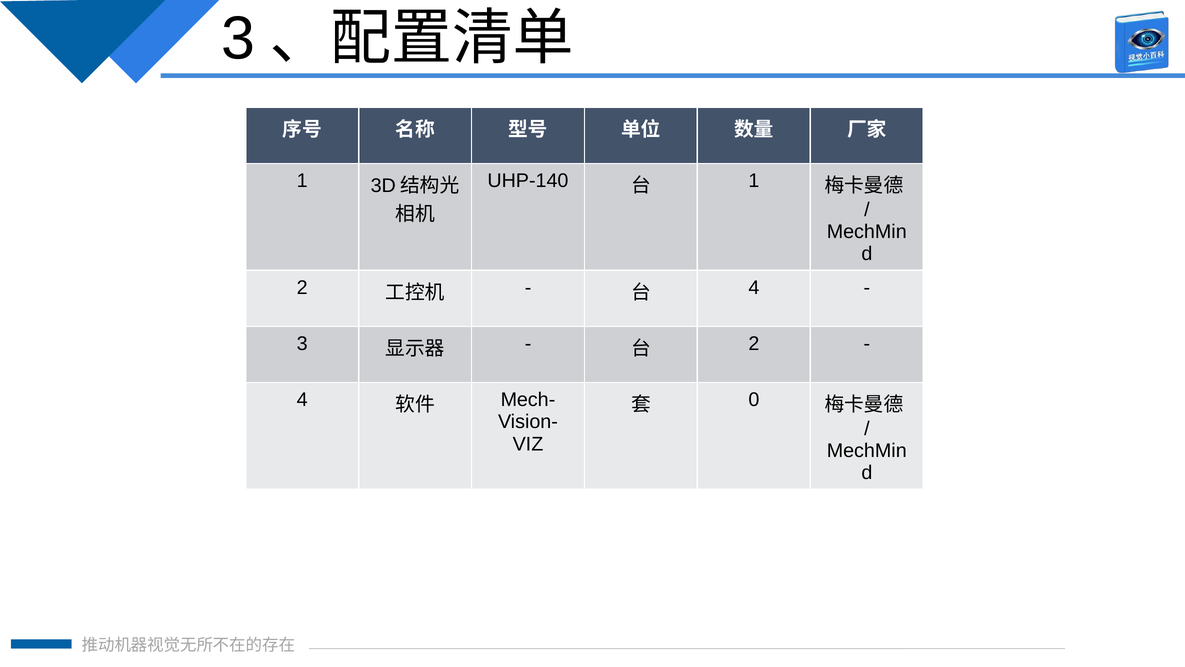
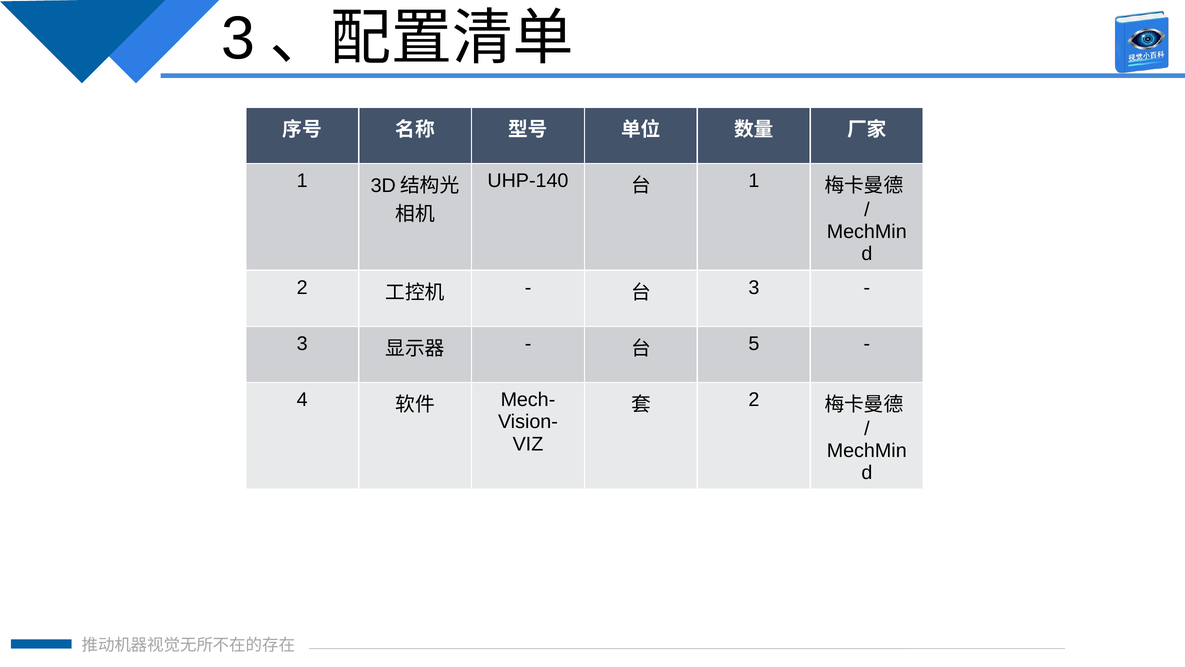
4: 4 -> 3 (754, 288)
2: 2 -> 5 (754, 344)
0: 0 -> 2 (754, 400)
